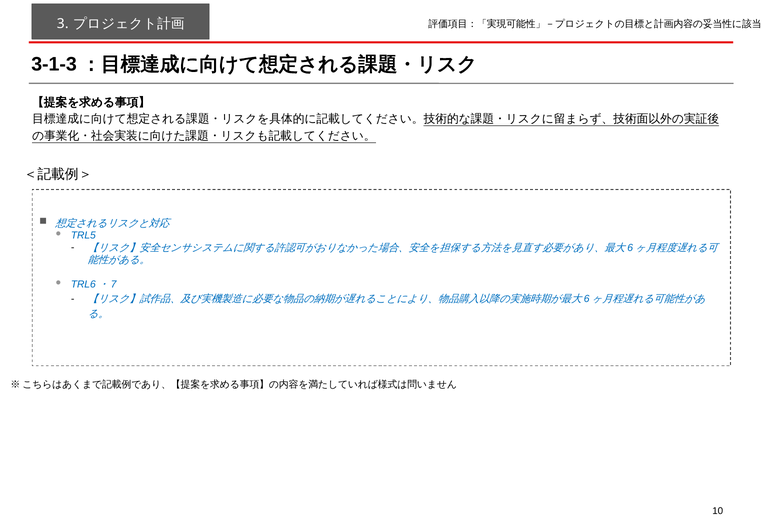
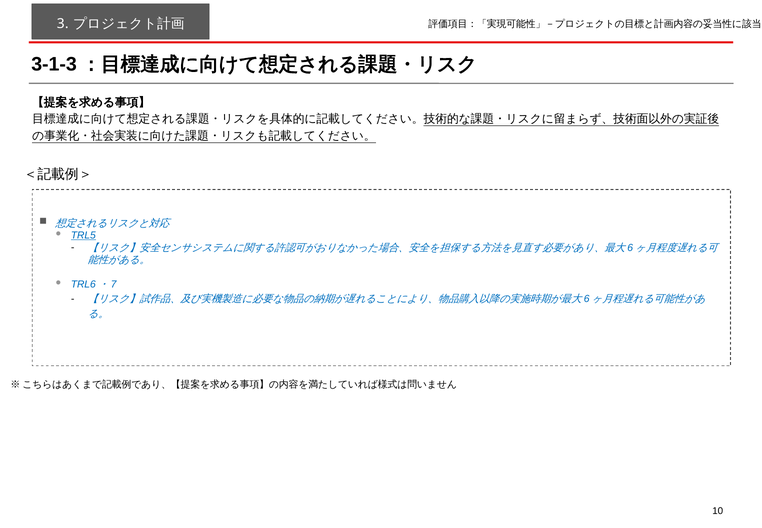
TRL5 underline: none -> present (83, 235)
